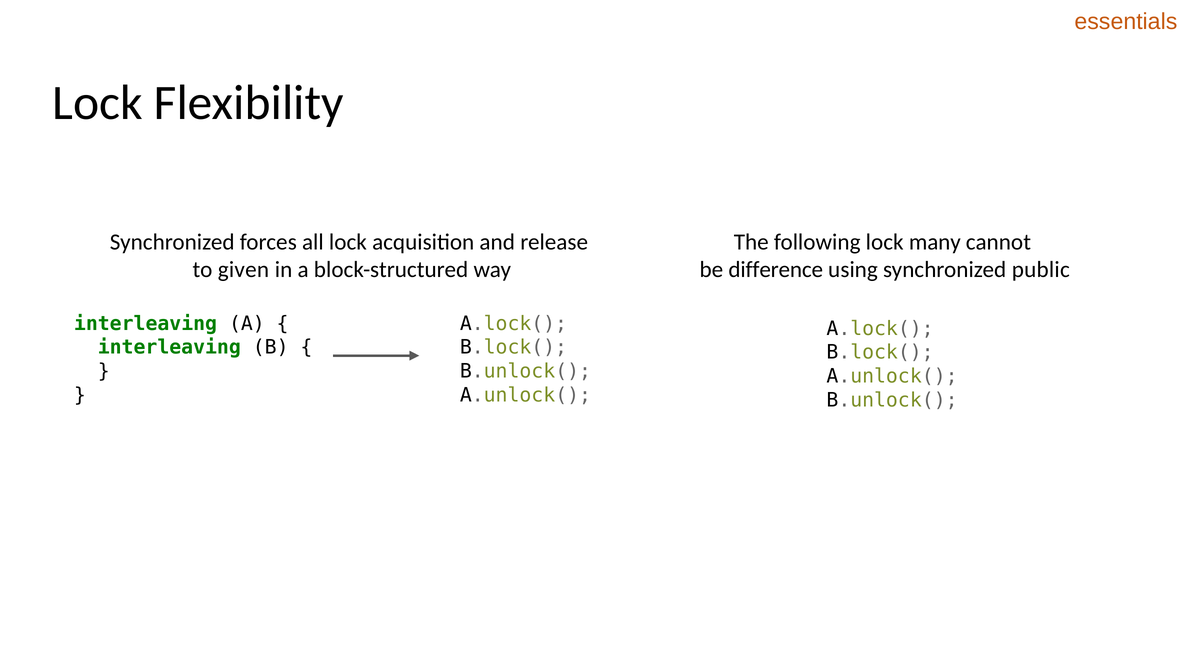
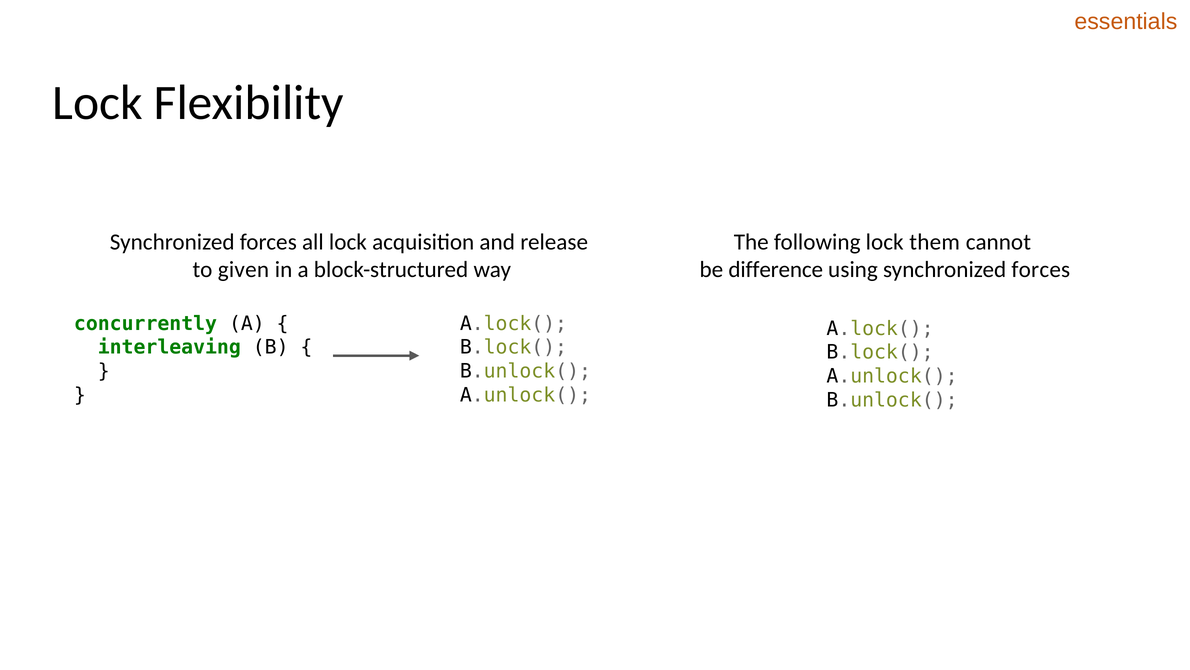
many: many -> them (935, 242)
using synchronized public: public -> forces (1041, 269)
interleaving: interleaving -> concurrently (146, 323)
